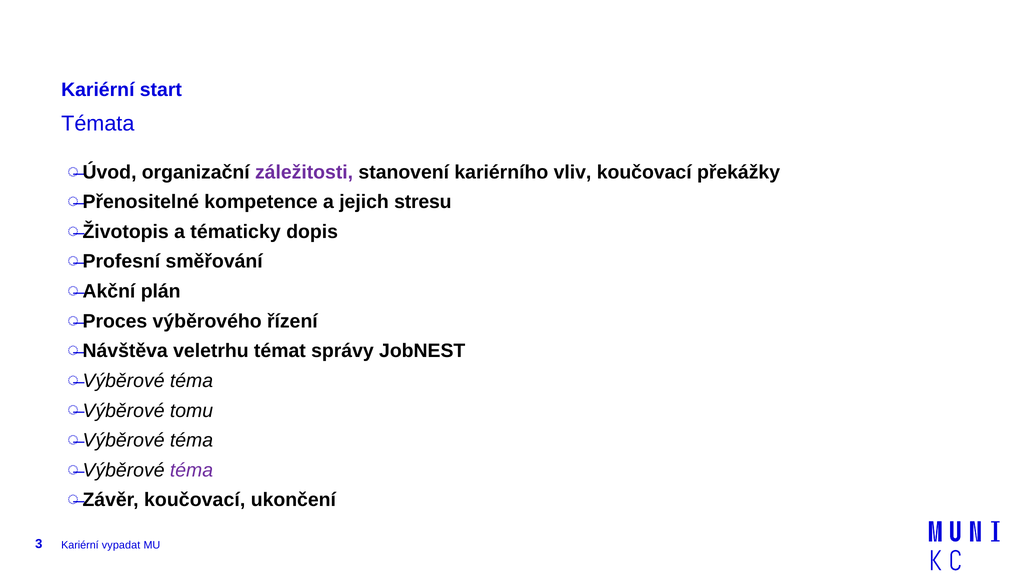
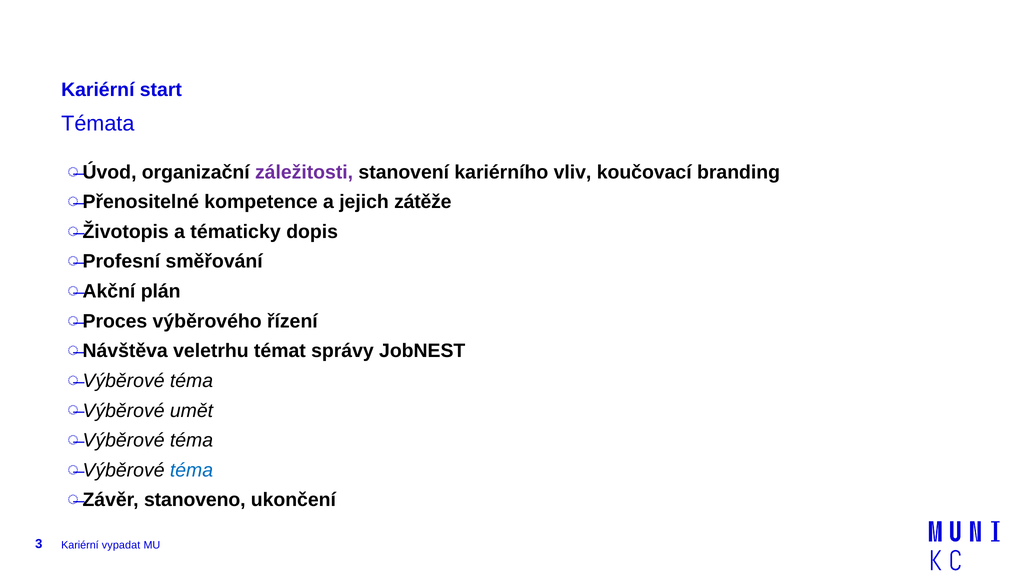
překážky: překážky -> branding (739, 172)
stresu: stresu -> zátěže (423, 202)
tomu: tomu -> umět (192, 410)
téma colour: purple -> blue (192, 470)
koučovací: koučovací -> stanoveno (195, 500)
